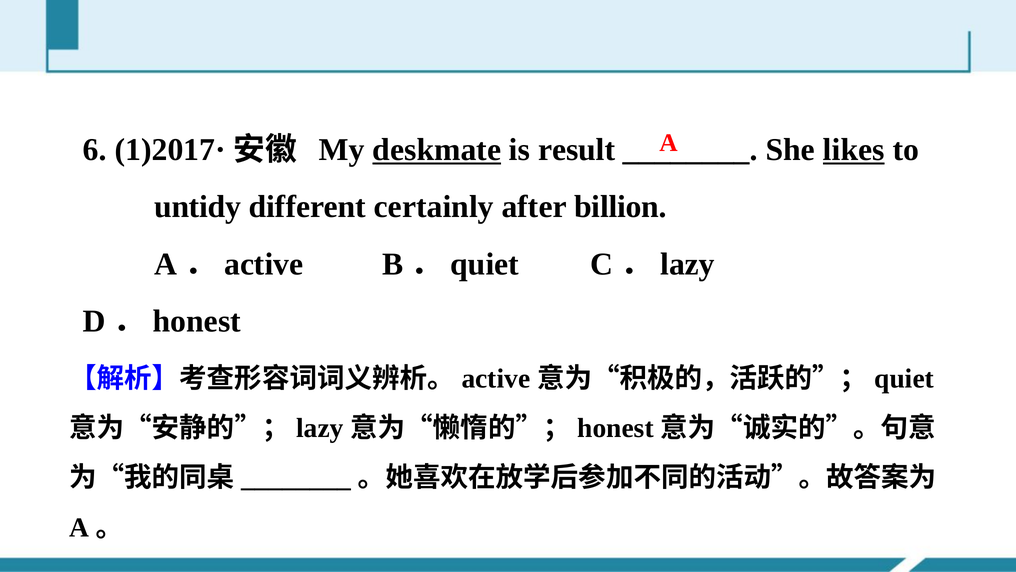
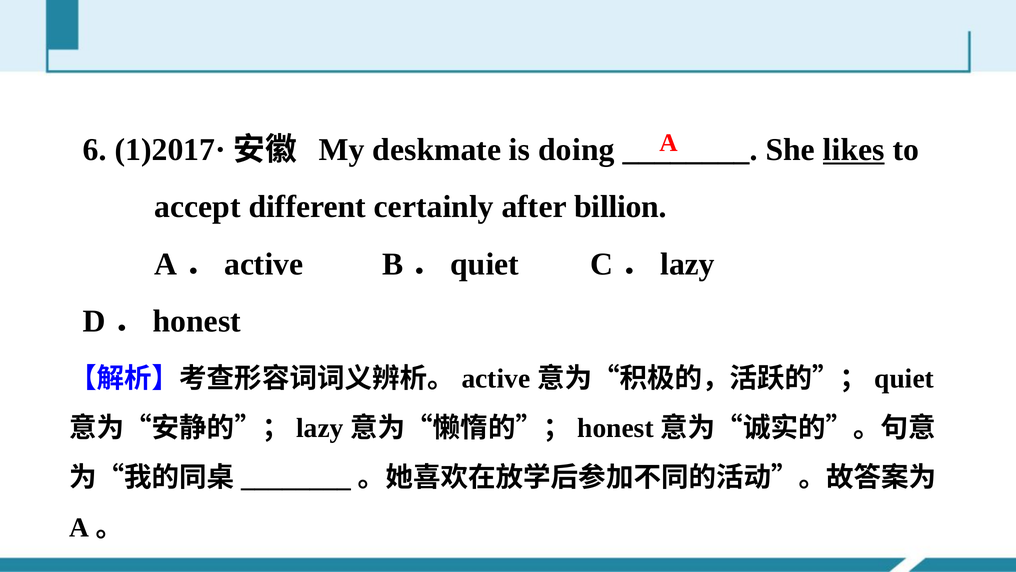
deskmate underline: present -> none (437, 150)
result: result -> doing (576, 150)
untidy: untidy -> accept (197, 207)
